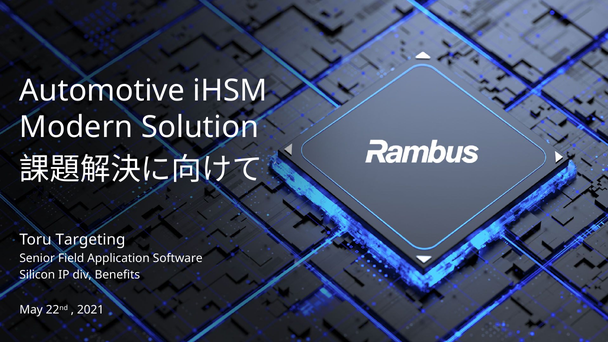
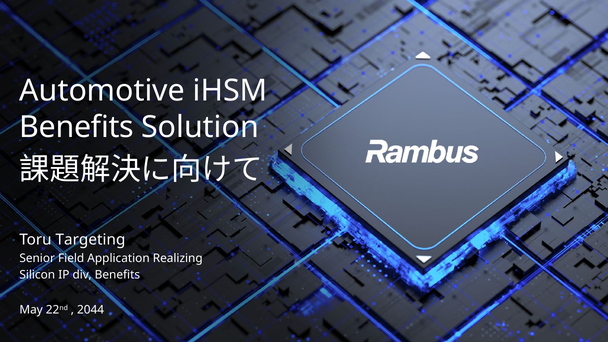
Modern: Modern -> Benefits (77, 127)
Software: Software -> Realizing (178, 258)
2021: 2021 -> 2044 (91, 310)
